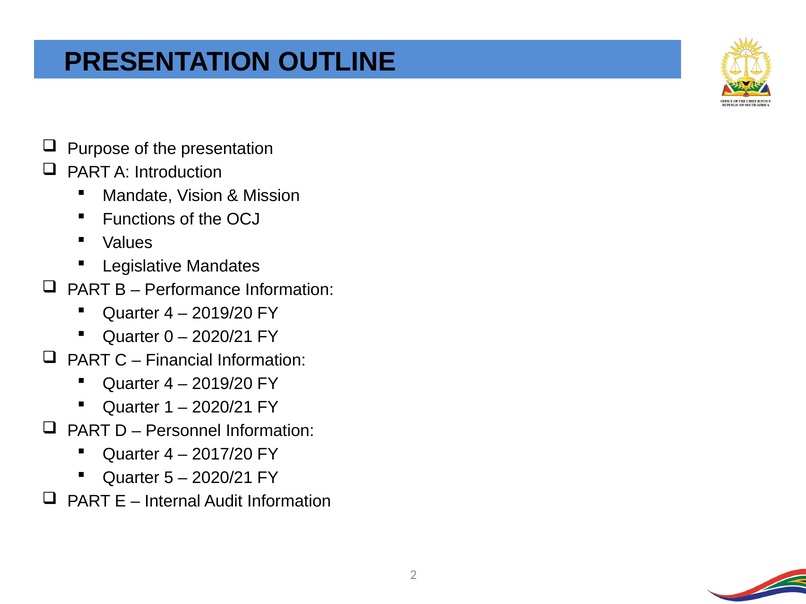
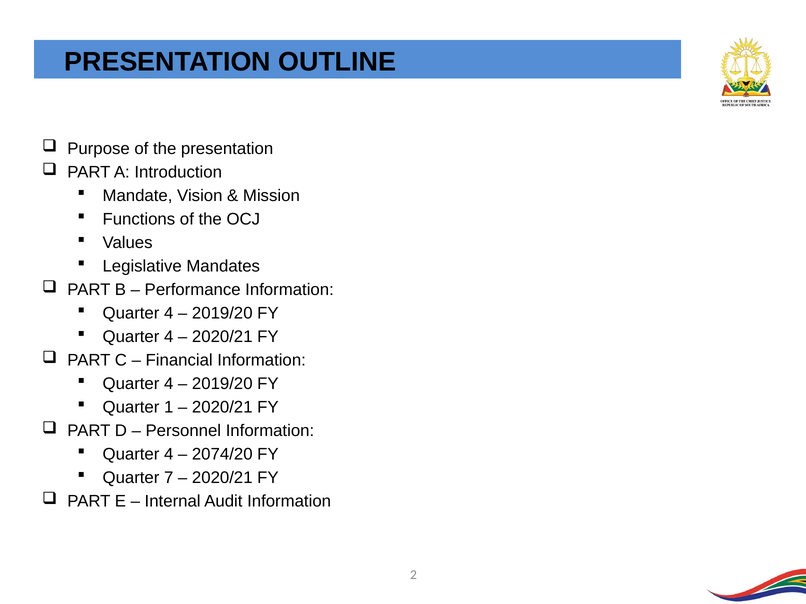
0: 0 -> 4 (169, 337)
2017/20: 2017/20 -> 2074/20 (222, 455)
5: 5 -> 7 (169, 478)
